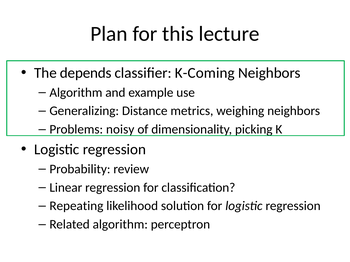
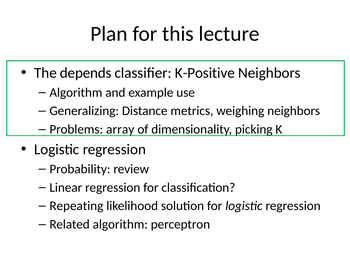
K-Coming: K-Coming -> K-Positive (205, 73)
noisy: noisy -> array (120, 130)
